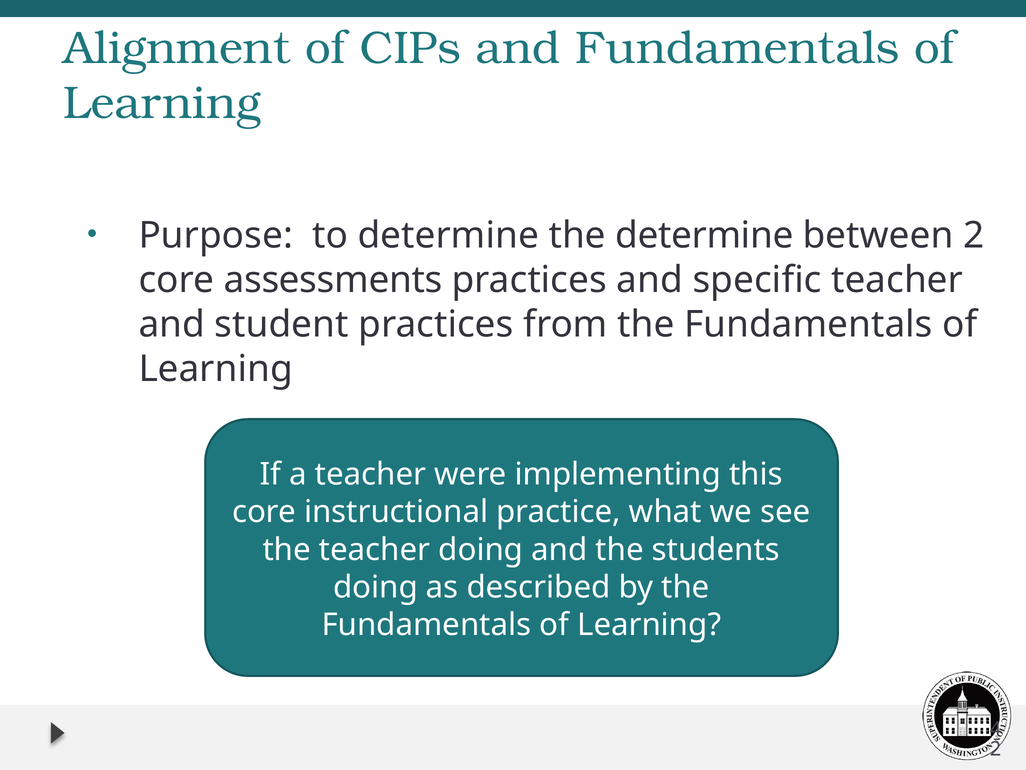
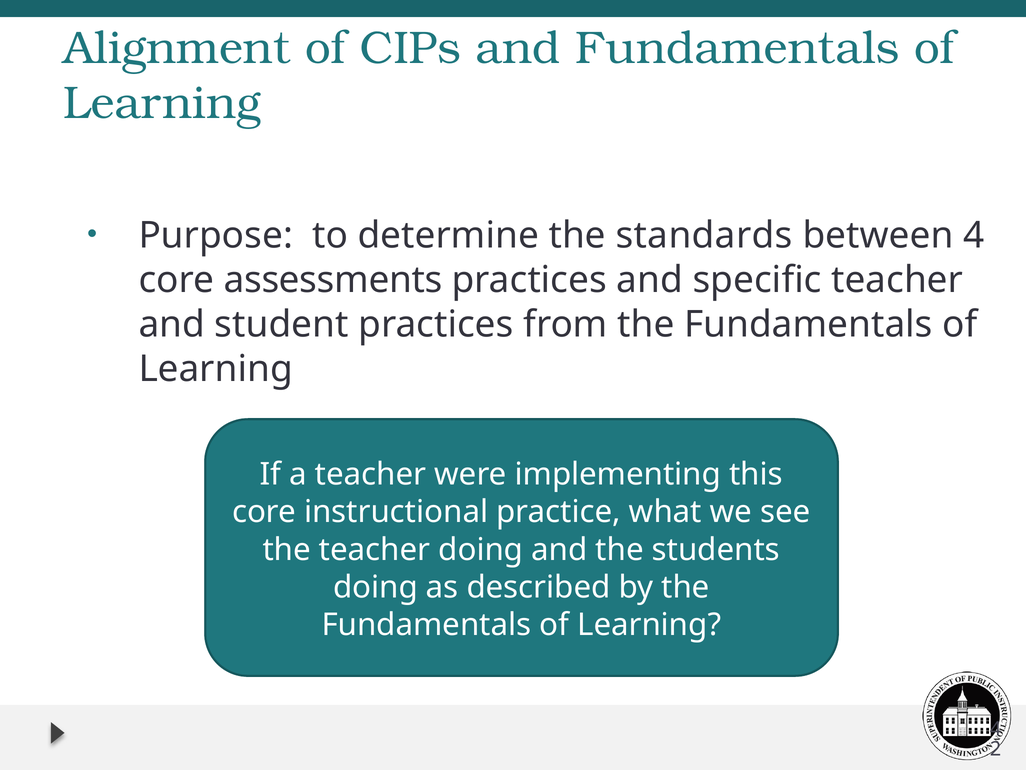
the determine: determine -> standards (704, 235)
between 2: 2 -> 4 (974, 235)
